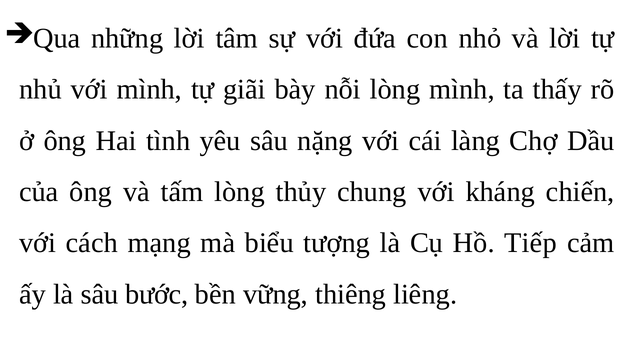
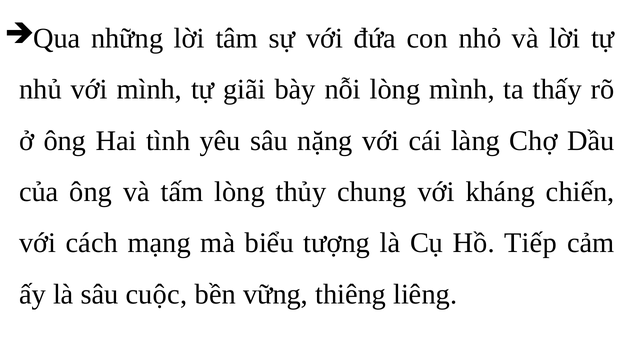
bước: bước -> cuộc (157, 294)
